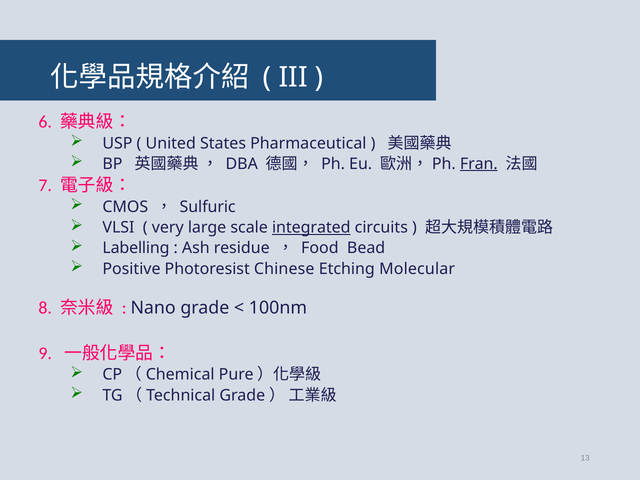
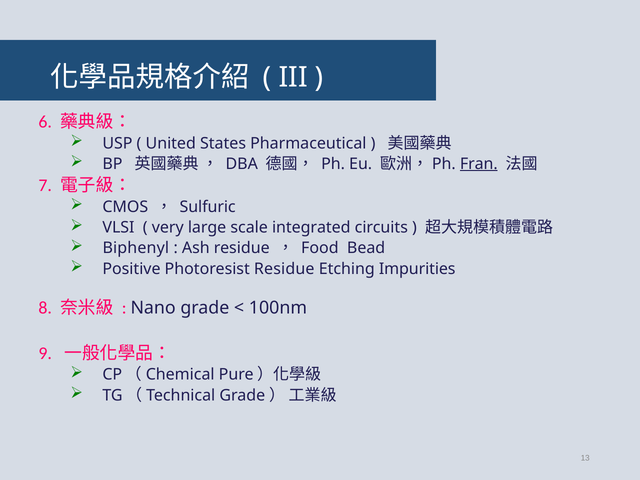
integrated underline: present -> none (311, 228)
Labelling: Labelling -> Biphenyl (136, 248)
Photoresist Chinese: Chinese -> Residue (284, 269)
Molecular: Molecular -> Impurities (417, 269)
